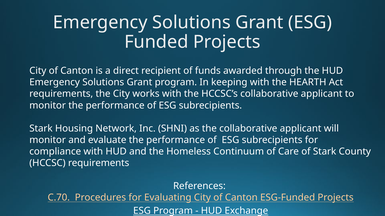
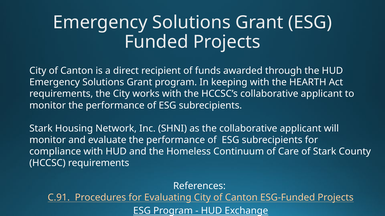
C.70: C.70 -> C.91 (59, 198)
